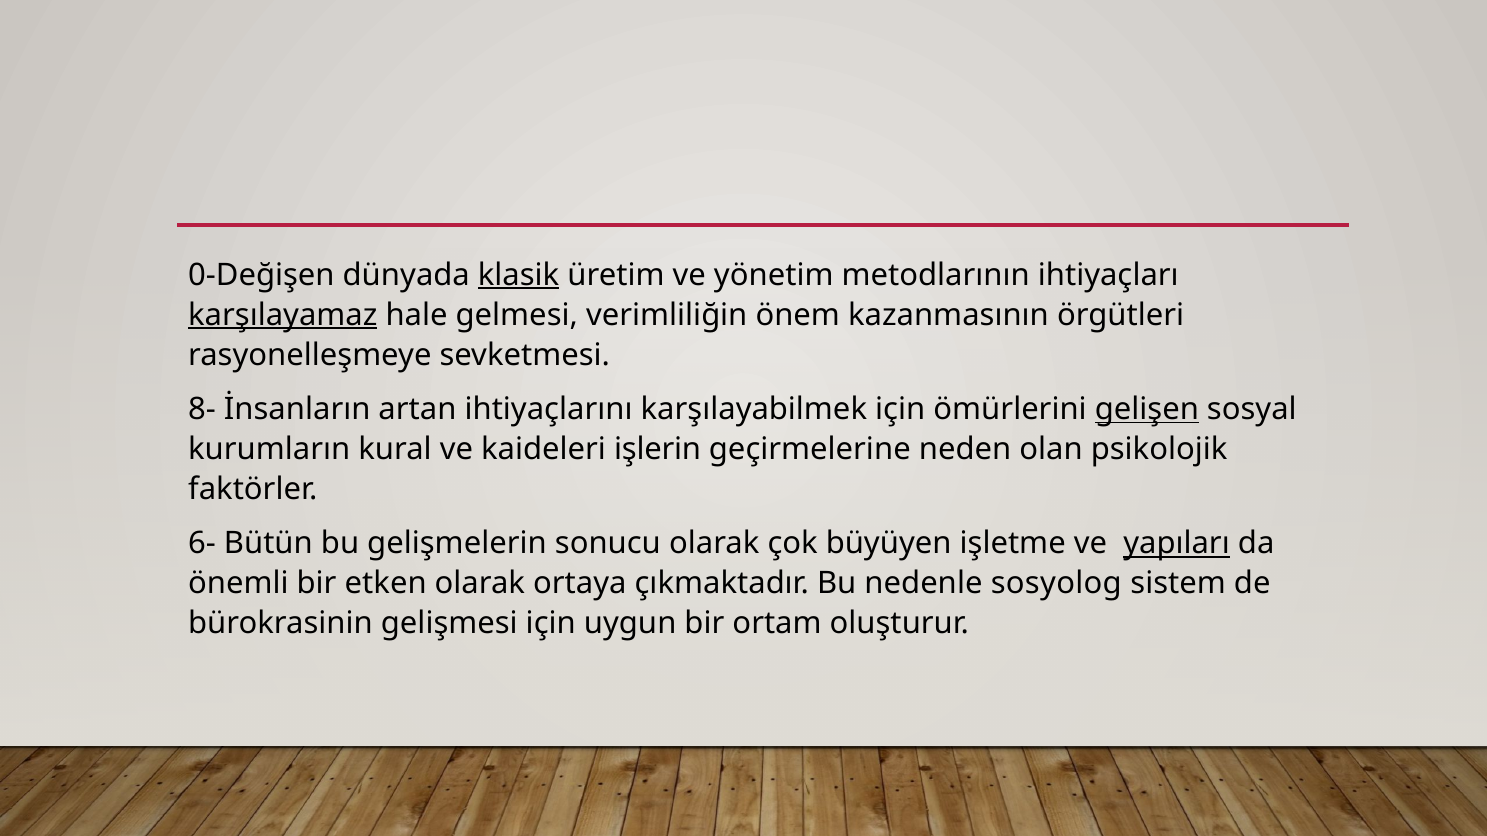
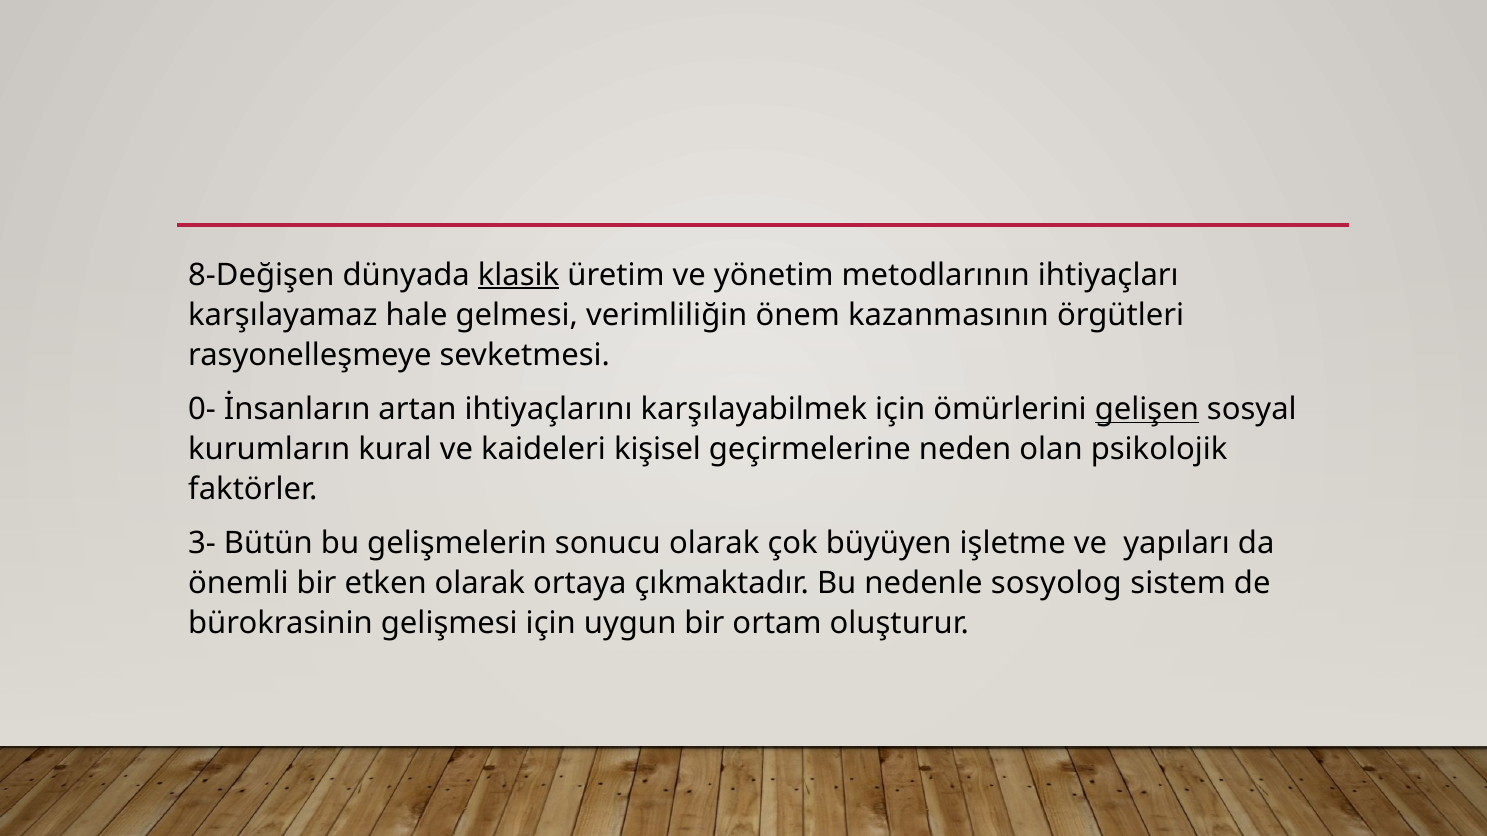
0-Değişen: 0-Değişen -> 8-Değişen (261, 275)
karşılayamaz underline: present -> none (283, 315)
8-: 8- -> 0- (202, 409)
işlerin: işlerin -> kişisel (658, 450)
6-: 6- -> 3- (202, 544)
yapıları underline: present -> none (1177, 544)
